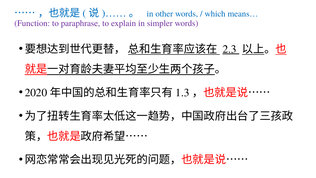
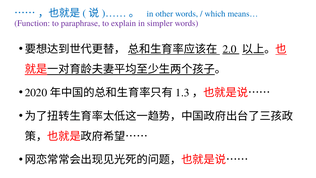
2.3: 2.3 -> 2.0 (230, 49)
